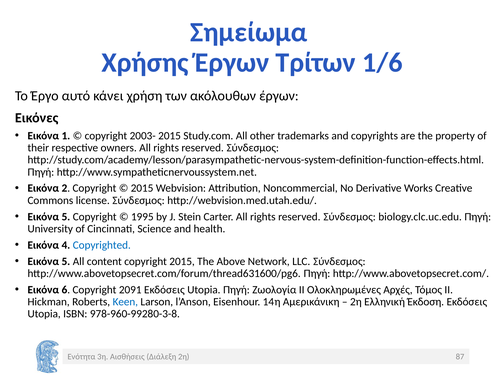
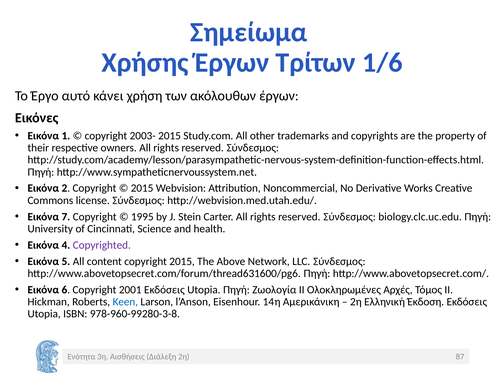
5: 5 -> 7 (66, 217)
Copyrighted colour: blue -> purple (102, 245)
2091: 2091 -> 2001 (130, 290)
